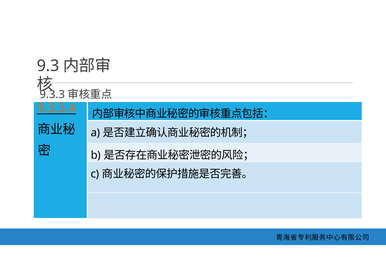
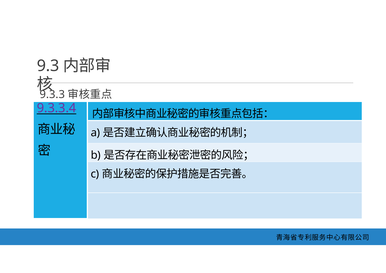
9.3.3.4 colour: orange -> purple (57, 108)
